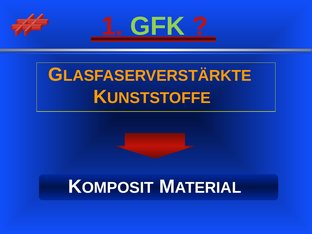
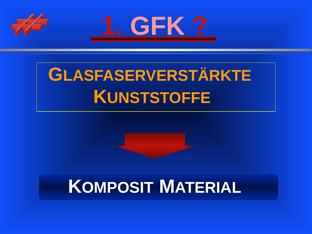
GFK colour: light green -> pink (158, 26)
